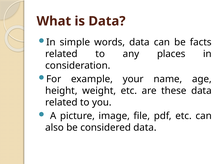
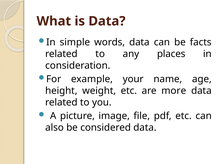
these: these -> more (174, 91)
